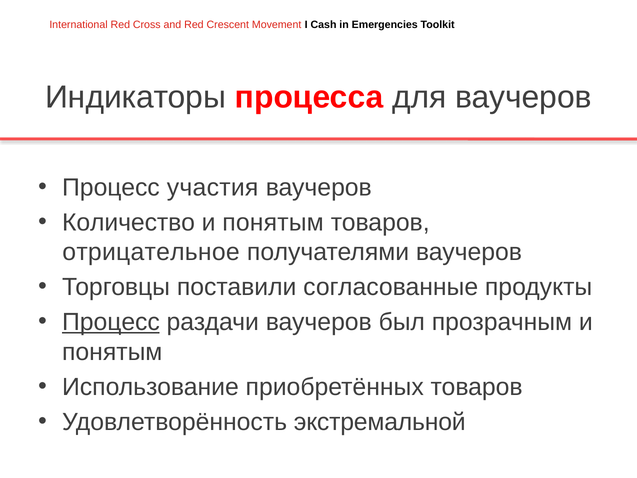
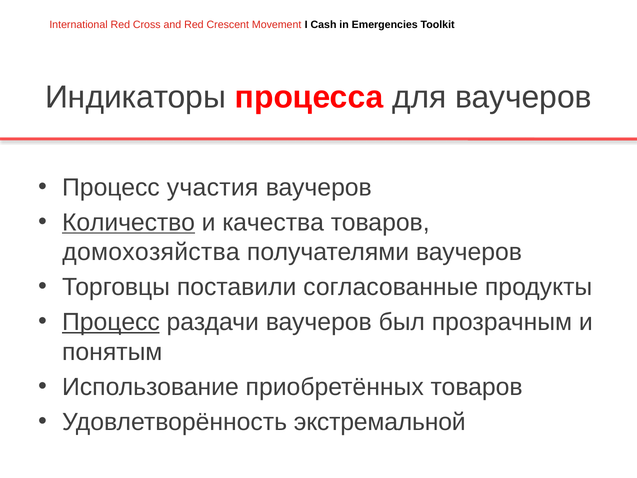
Количество underline: none -> present (129, 222)
понятым: понятым -> качества (273, 222)
отрицательное: отрицательное -> домохозяйства (151, 252)
